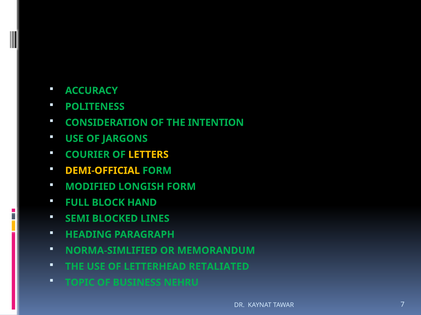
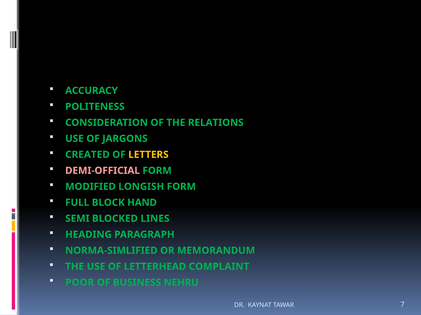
INTENTION: INTENTION -> RELATIONS (216, 123)
COURIER: COURIER -> CREATED (87, 155)
DEMI-OFFICIAL colour: yellow -> pink (103, 171)
RETALIATED: RETALIATED -> COMPLAINT (219, 267)
TOPIC: TOPIC -> POOR (80, 283)
